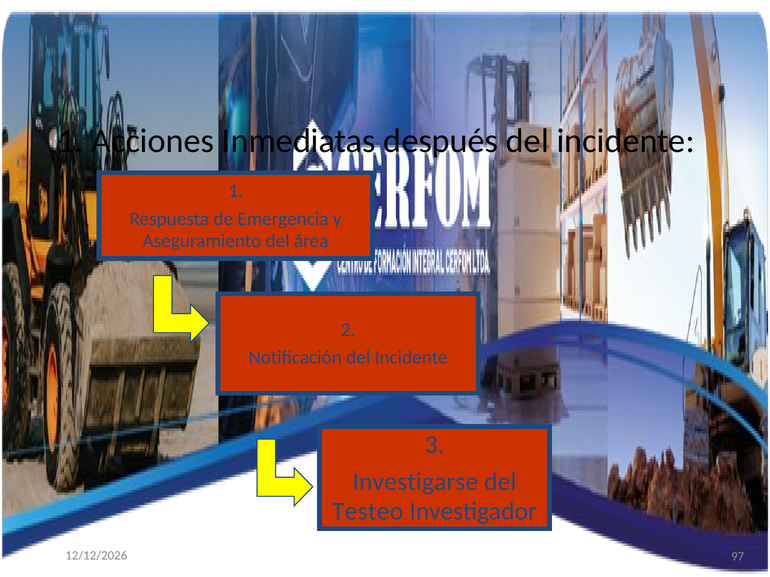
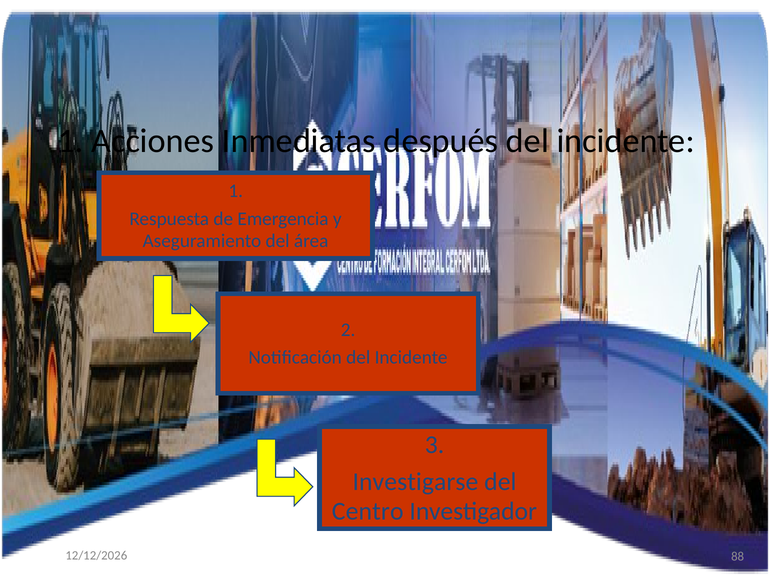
Testeo: Testeo -> Centro (368, 512)
97: 97 -> 88 (738, 557)
